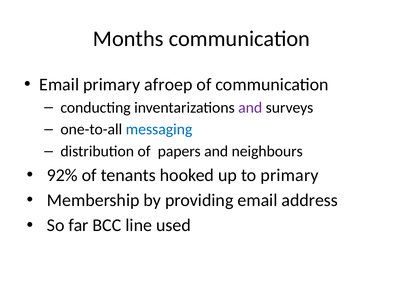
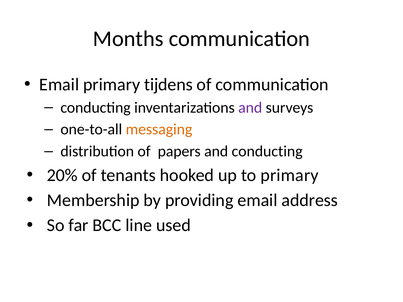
afroep: afroep -> tijdens (168, 85)
messaging colour: blue -> orange (159, 130)
and neighbours: neighbours -> conducting (267, 151)
92%: 92% -> 20% (62, 175)
